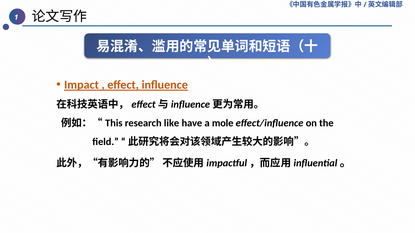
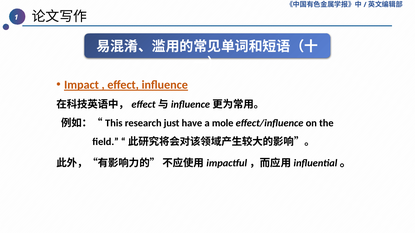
like: like -> just (172, 123)
